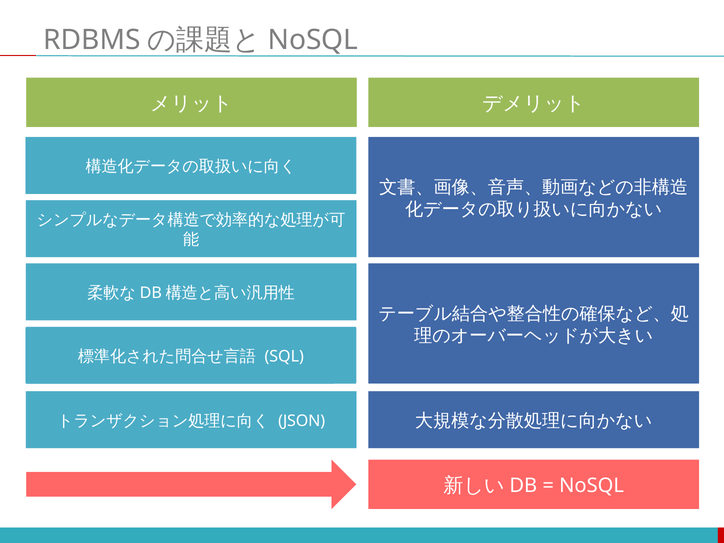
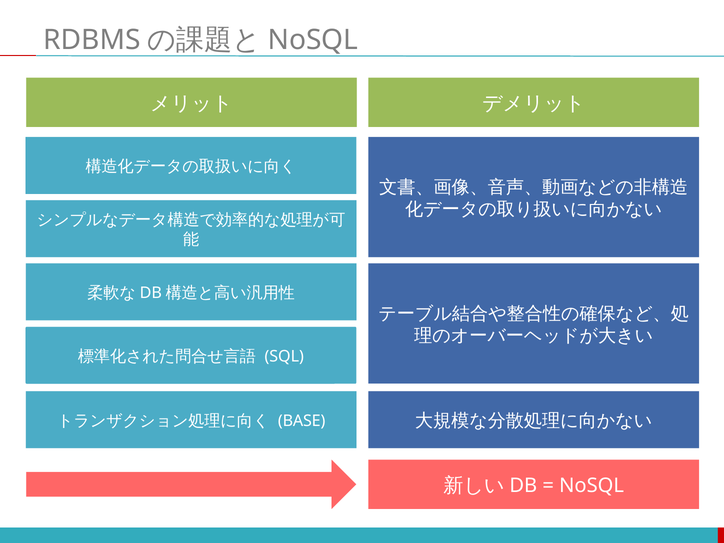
JSON: JSON -> BASE (302, 421)
